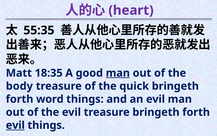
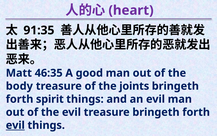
55:35: 55:35 -> 91:35 (39, 30)
18:35: 18:35 -> 46:35 (49, 73)
man underline: present -> none (118, 73)
quick: quick -> joints (134, 86)
word: word -> spirit (50, 99)
